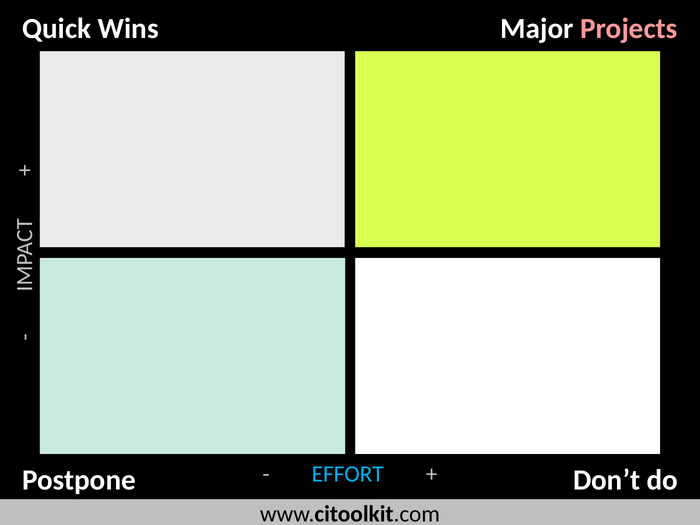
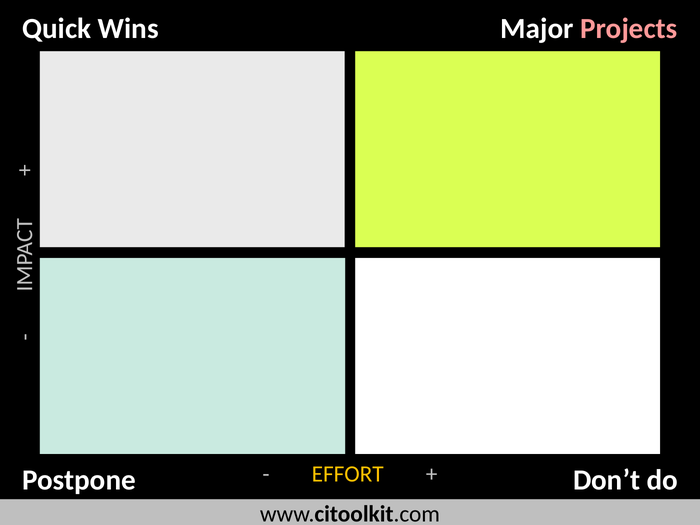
EFFORT colour: light blue -> yellow (348, 474)
